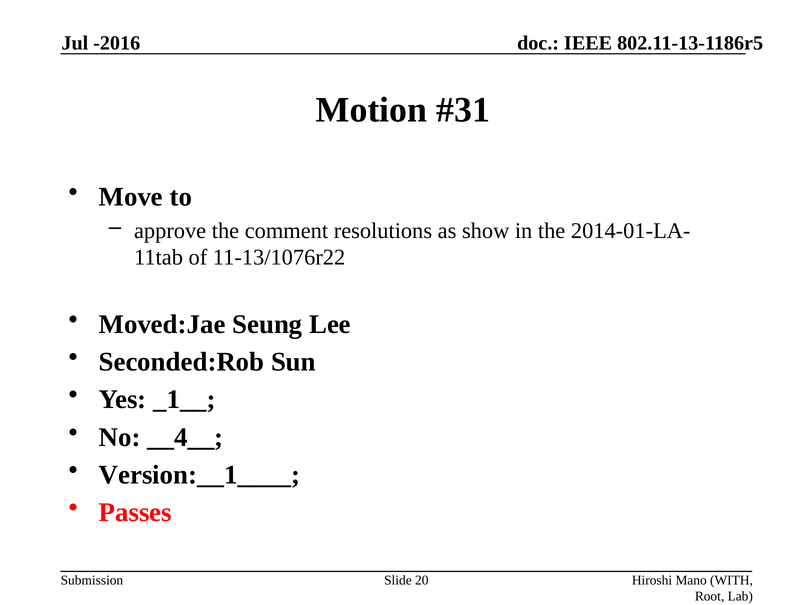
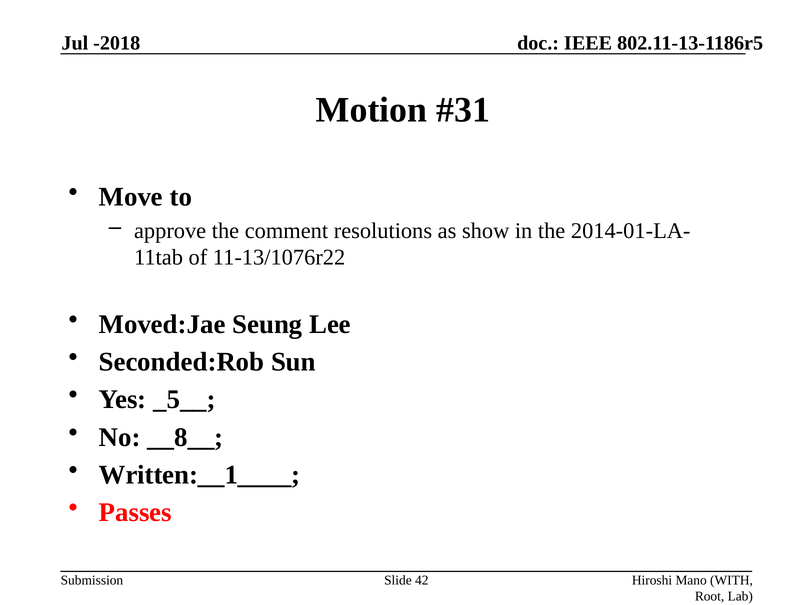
-2016: -2016 -> -2018 (117, 43)
_1__: _1__ -> _5__ (185, 399)
__4__: __4__ -> __8__ (185, 437)
Version:__1____: Version:__1____ -> Written:__1____ (200, 474)
20: 20 -> 42 (422, 580)
